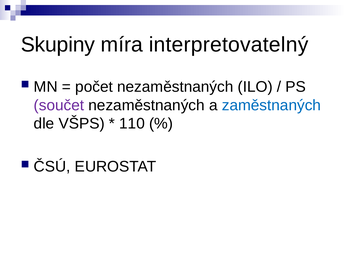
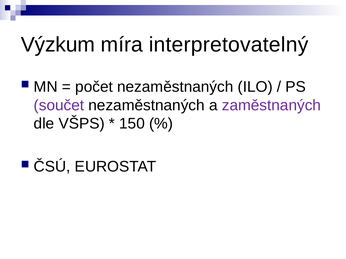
Skupiny: Skupiny -> Výzkum (58, 45)
zaměstnaných colour: blue -> purple (271, 105)
110: 110 -> 150 (132, 124)
